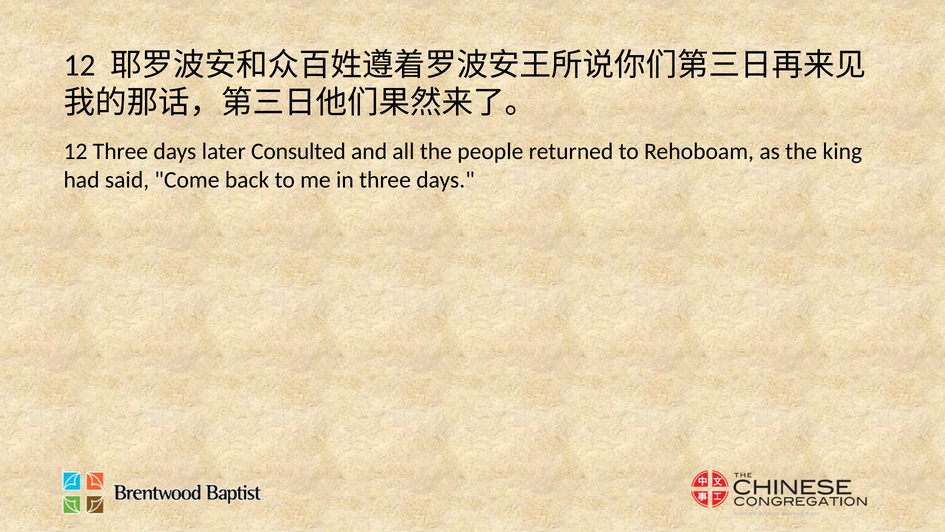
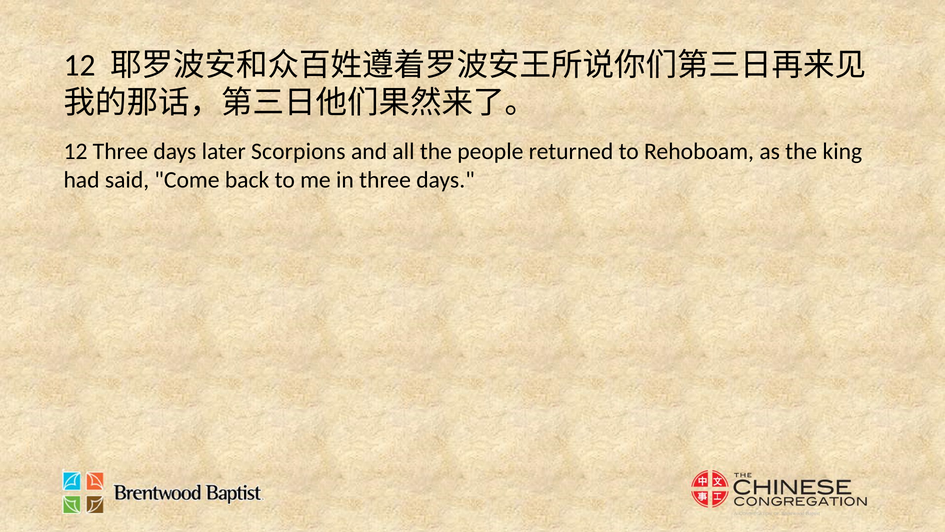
Consulted: Consulted -> Scorpions (298, 151)
